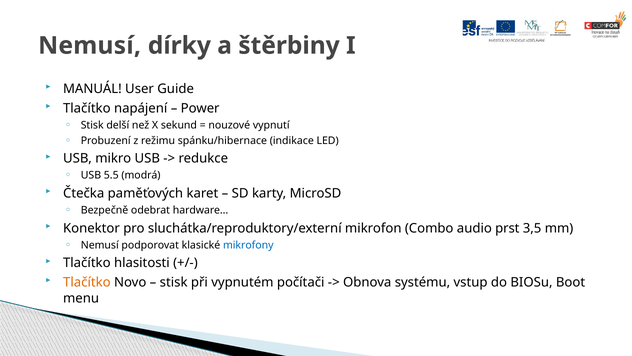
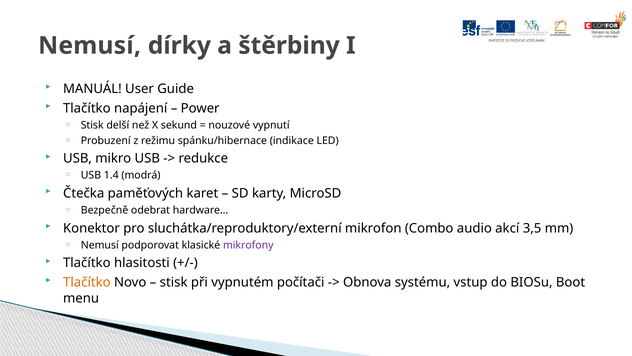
5.5: 5.5 -> 1.4 (111, 175)
prst: prst -> akcí (507, 228)
mikrofony colour: blue -> purple (248, 245)
